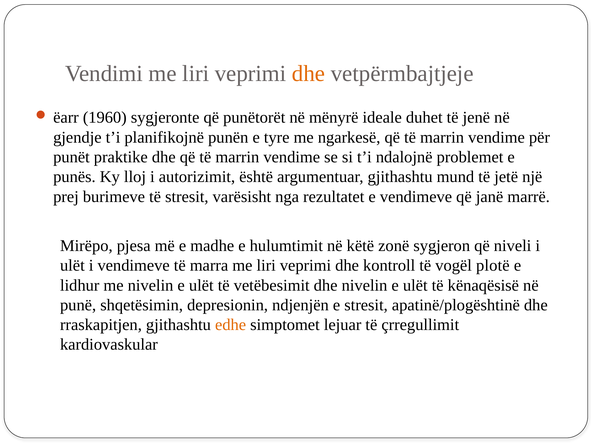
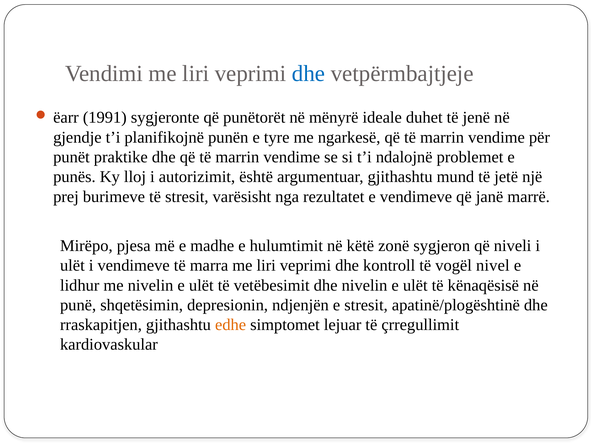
dhe colour: orange -> blue (309, 74)
1960: 1960 -> 1991 (105, 118)
plotë: plotë -> nivel (493, 266)
